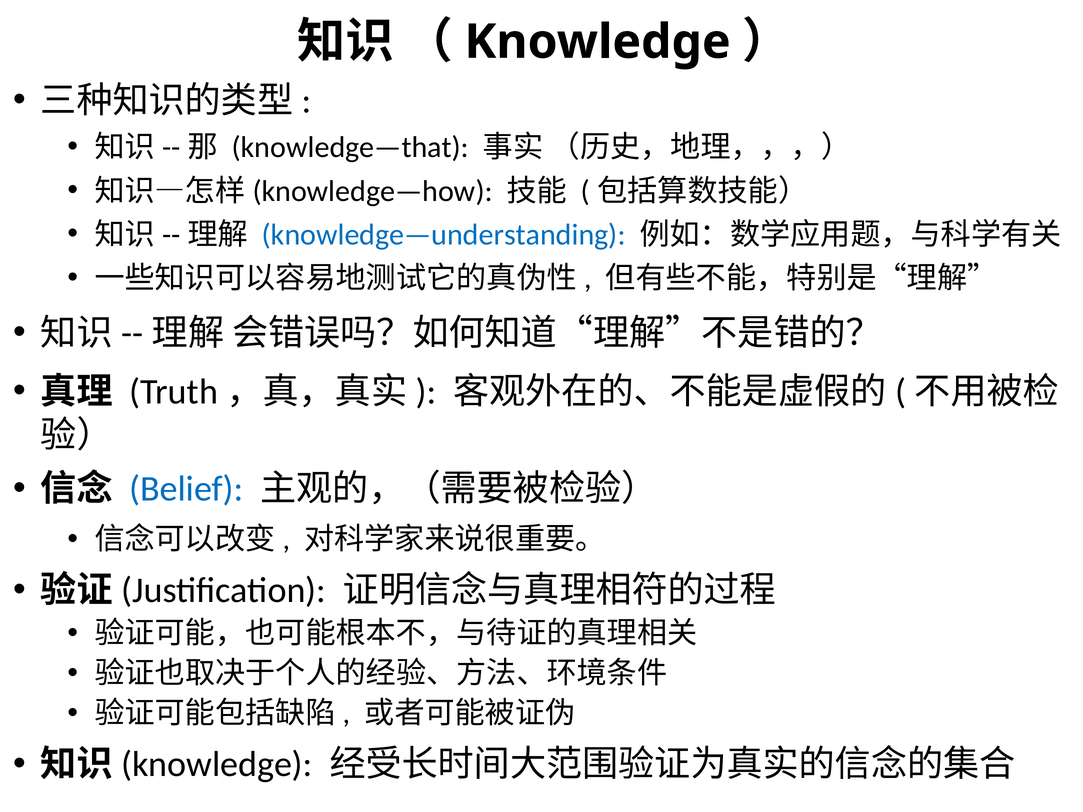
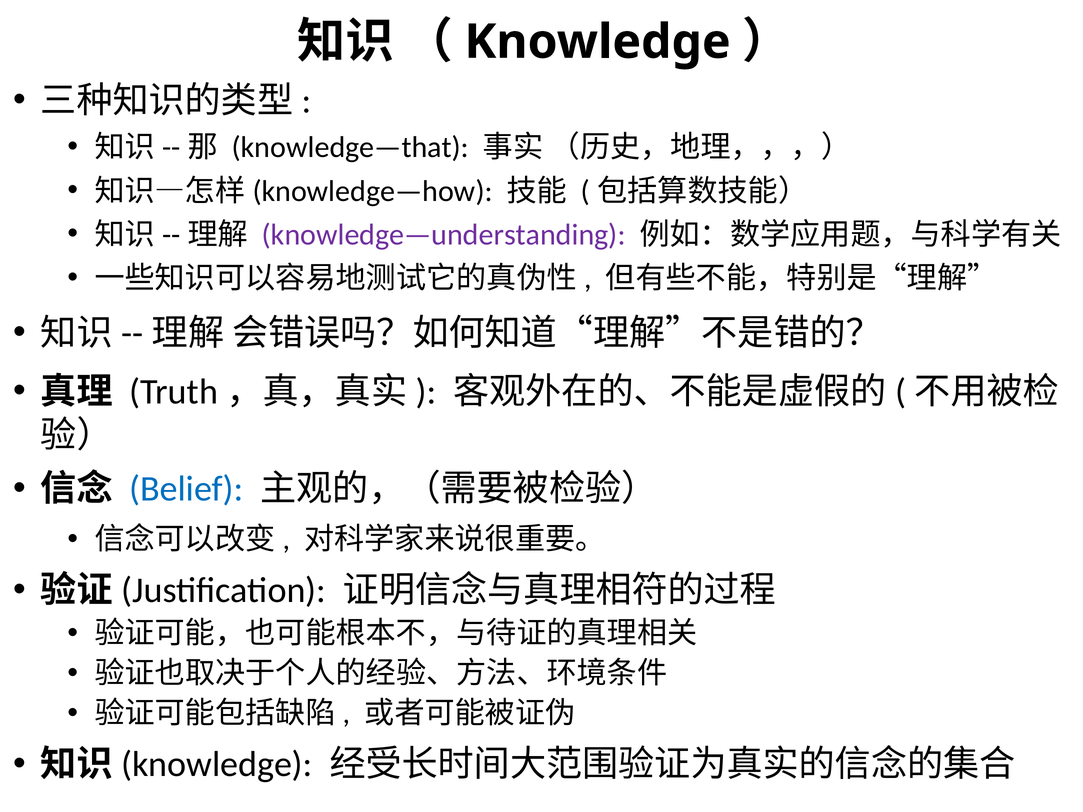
knowledge—understanding colour: blue -> purple (444, 235)
